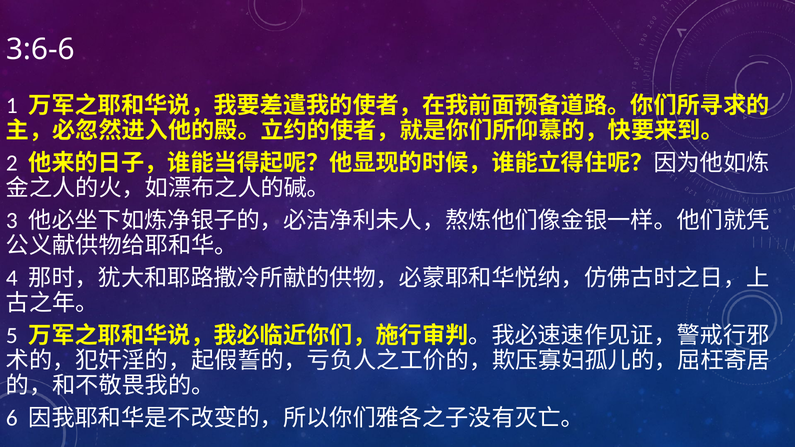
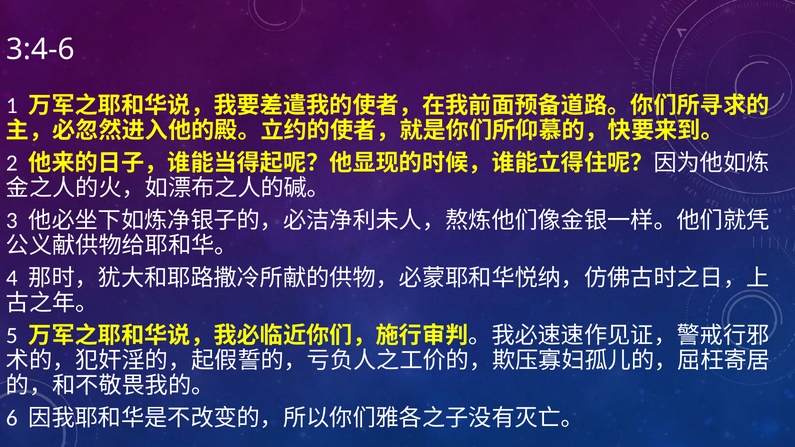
3:6-6: 3:6-6 -> 3:4-6 (40, 50)
